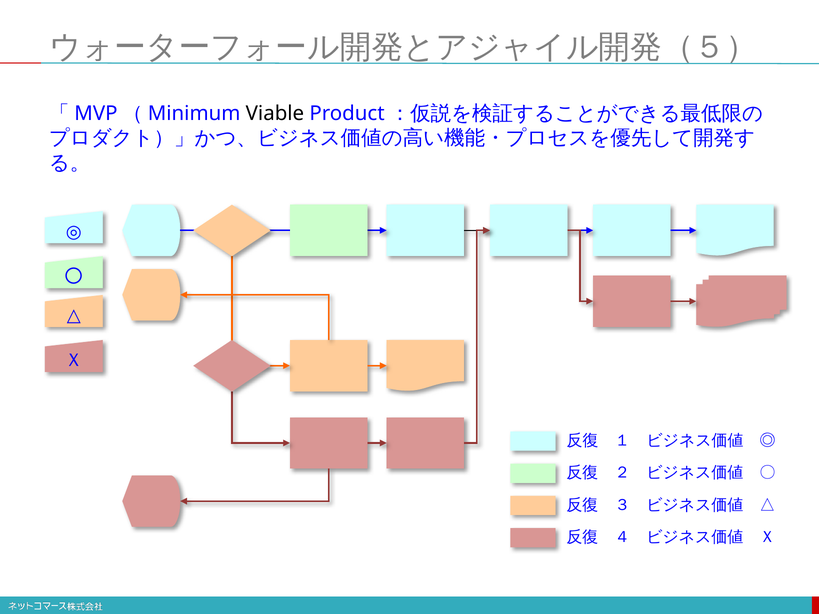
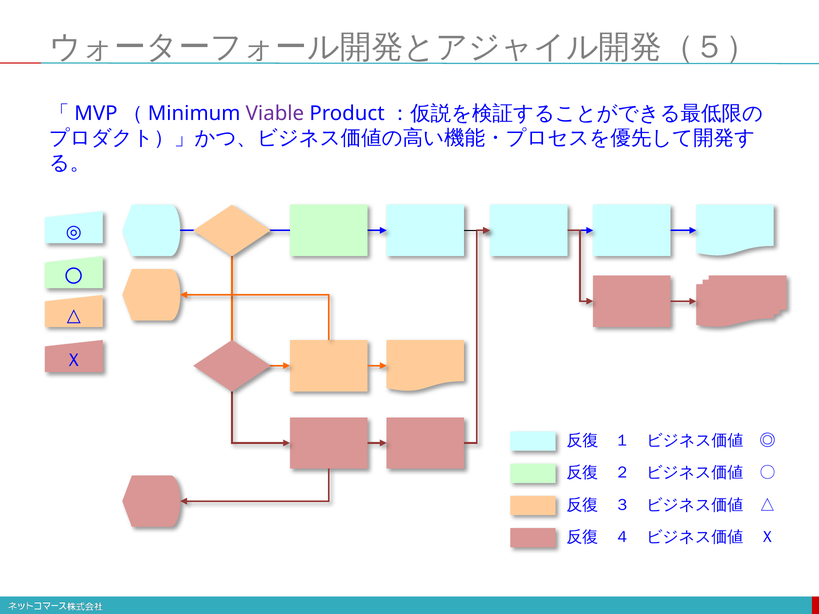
Viable colour: black -> purple (275, 114)
